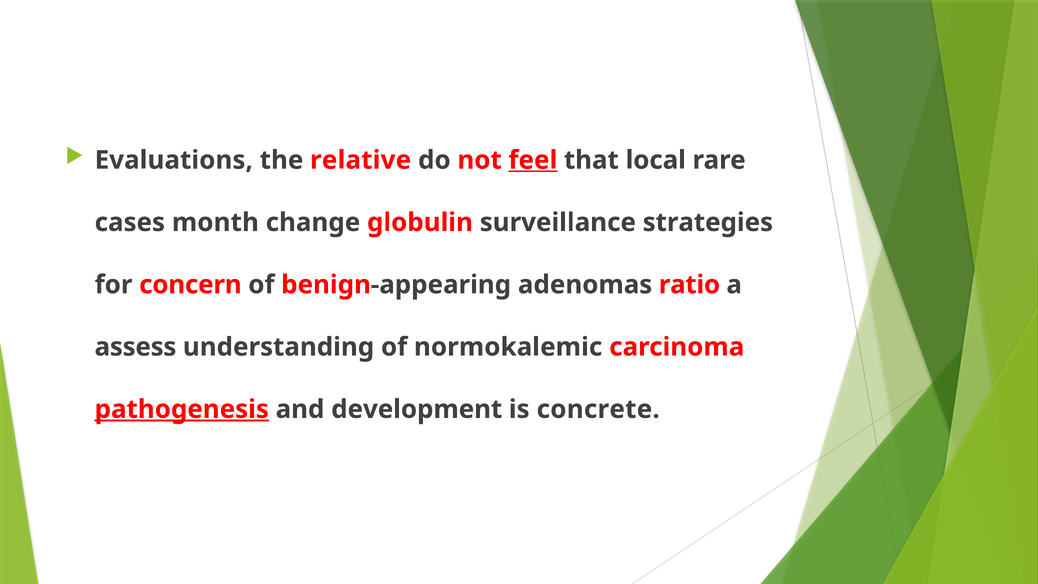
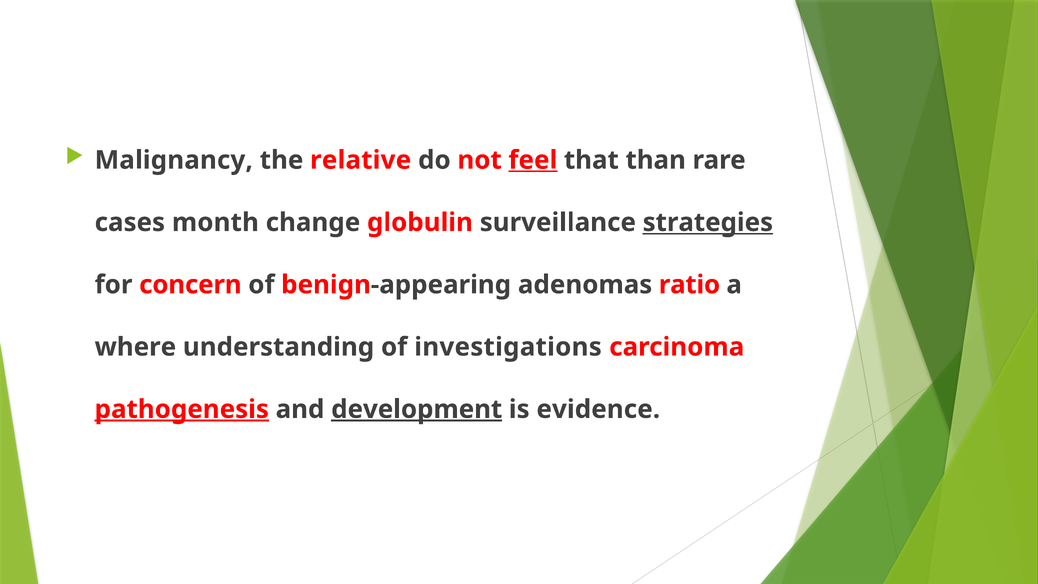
Evaluations: Evaluations -> Malignancy (174, 160)
local: local -> than (656, 160)
strategies underline: none -> present (708, 222)
assess: assess -> where (135, 347)
normokalemic: normokalemic -> investigations (508, 347)
development underline: none -> present (417, 409)
concrete: concrete -> evidence (598, 409)
